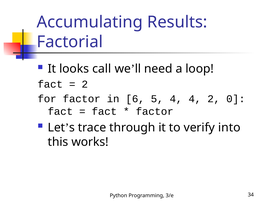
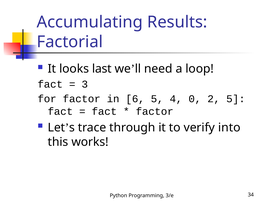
call: call -> last (102, 69)
2: 2 -> 3 (85, 84)
4 4: 4 -> 0 (195, 99)
2 0: 0 -> 5 (236, 99)
